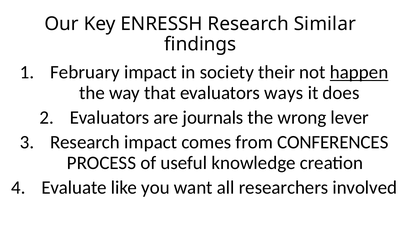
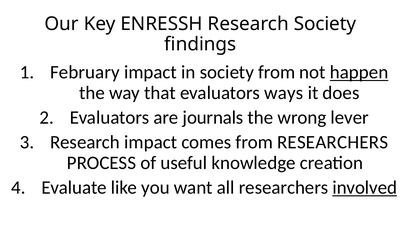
Research Similar: Similar -> Society (325, 24)
society their: their -> from (277, 72)
from CONFERENCES: CONFERENCES -> RESEARCHERS (333, 142)
involved underline: none -> present (365, 188)
